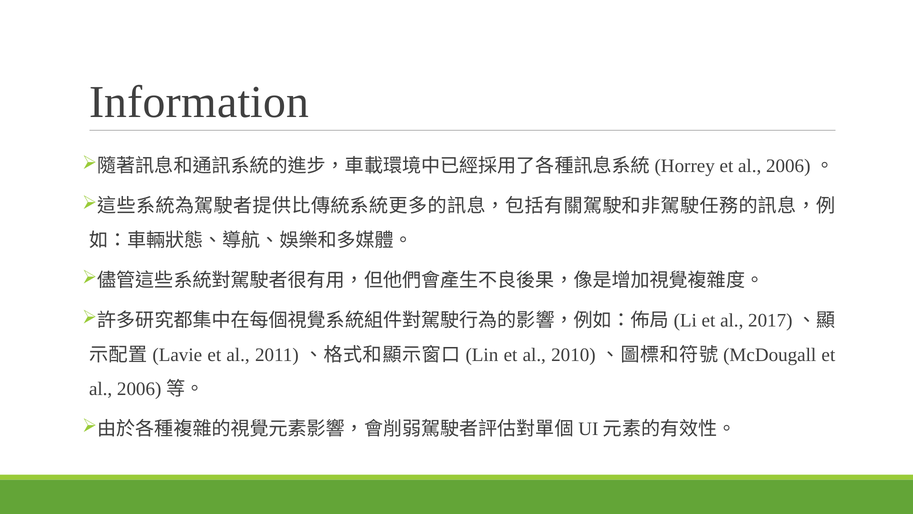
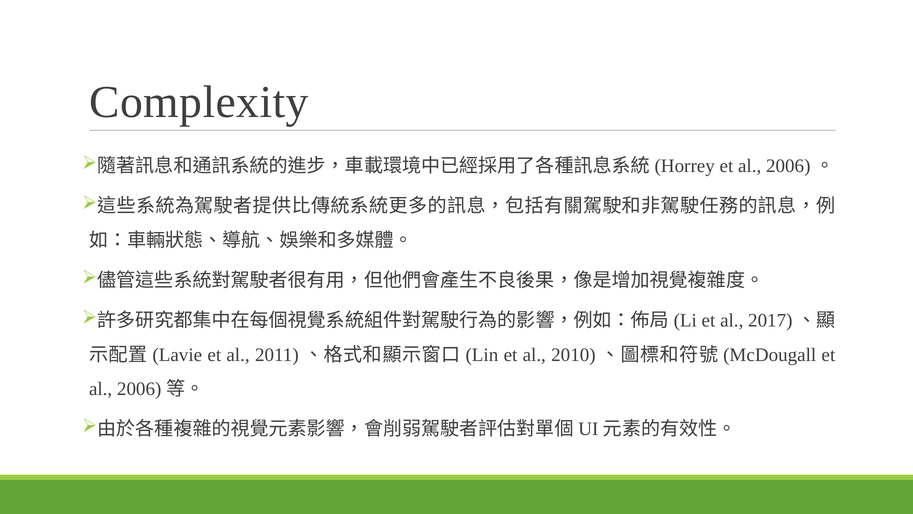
Information: Information -> Complexity (199, 102)
